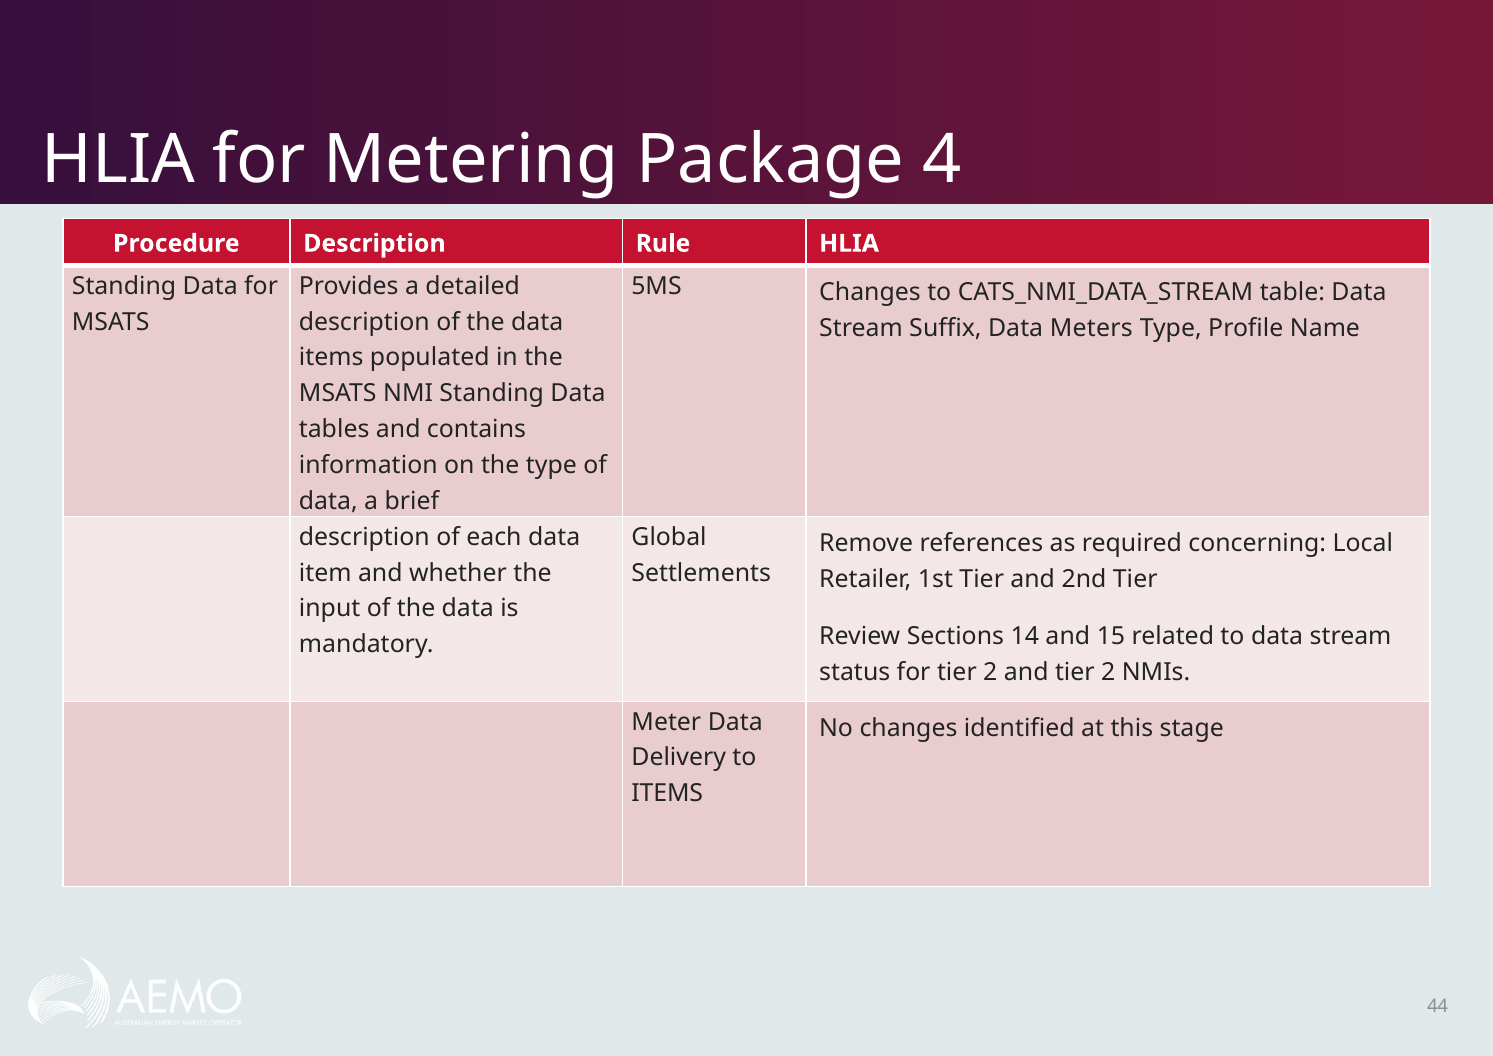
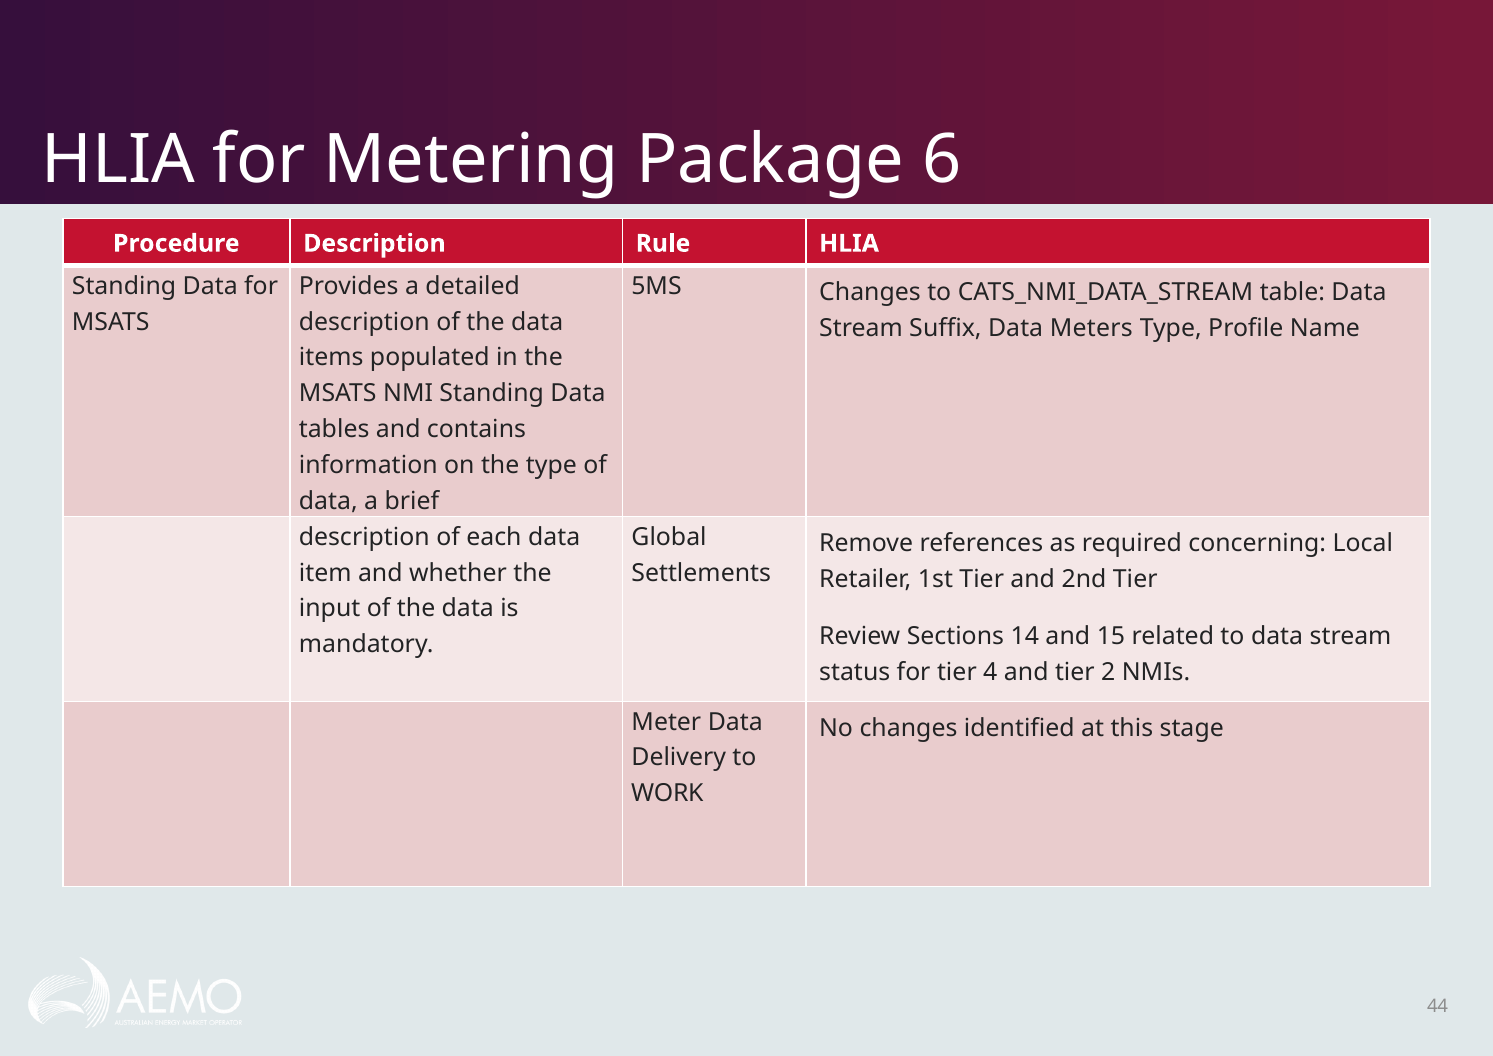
4: 4 -> 6 (942, 160)
for tier 2: 2 -> 4 (990, 672)
ITEMS: ITEMS -> WORK (667, 793)
